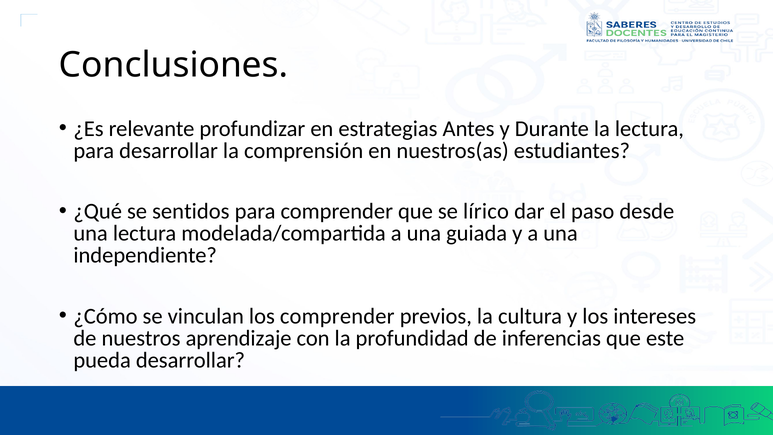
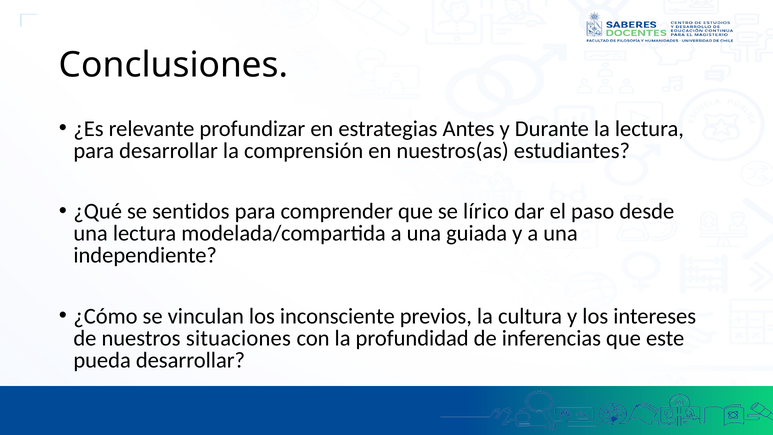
los comprender: comprender -> inconsciente (337, 316)
aprendizaje: aprendizaje -> situaciones (238, 338)
